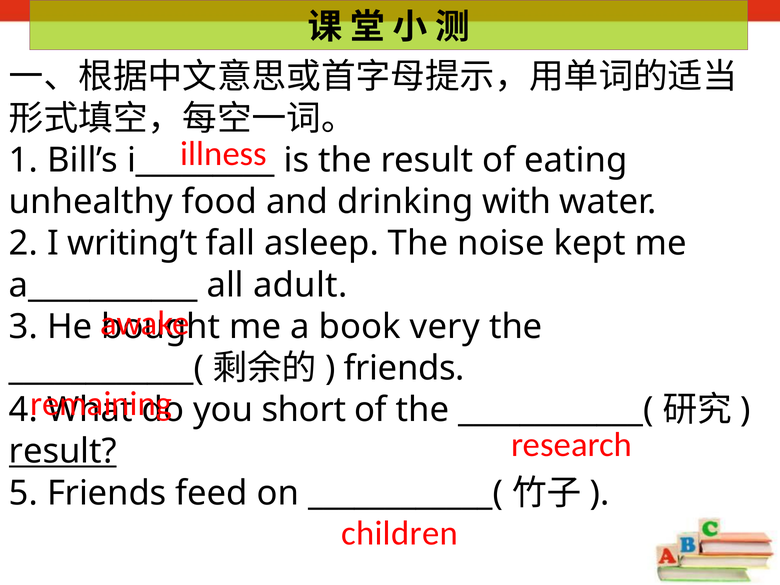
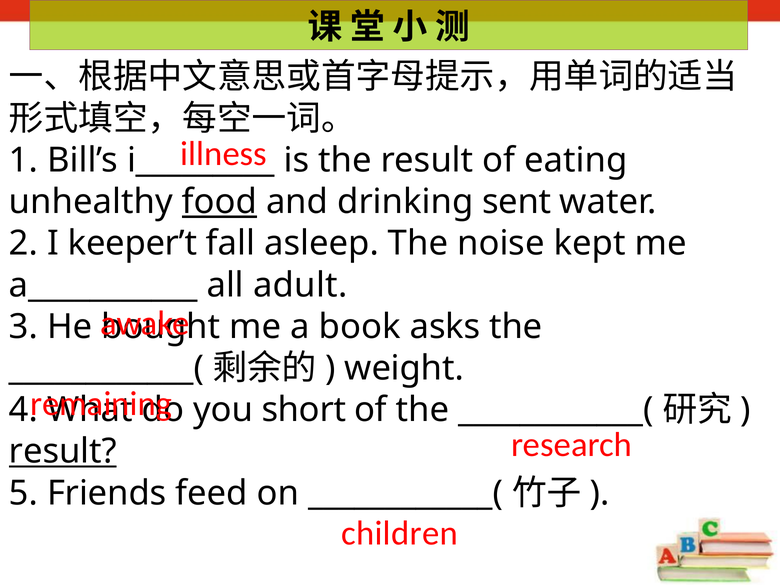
food underline: none -> present (219, 202)
with: with -> sent (517, 202)
writing’t: writing’t -> keeper’t (133, 243)
very: very -> asks (445, 327)
friends: friends -> weight (404, 368)
